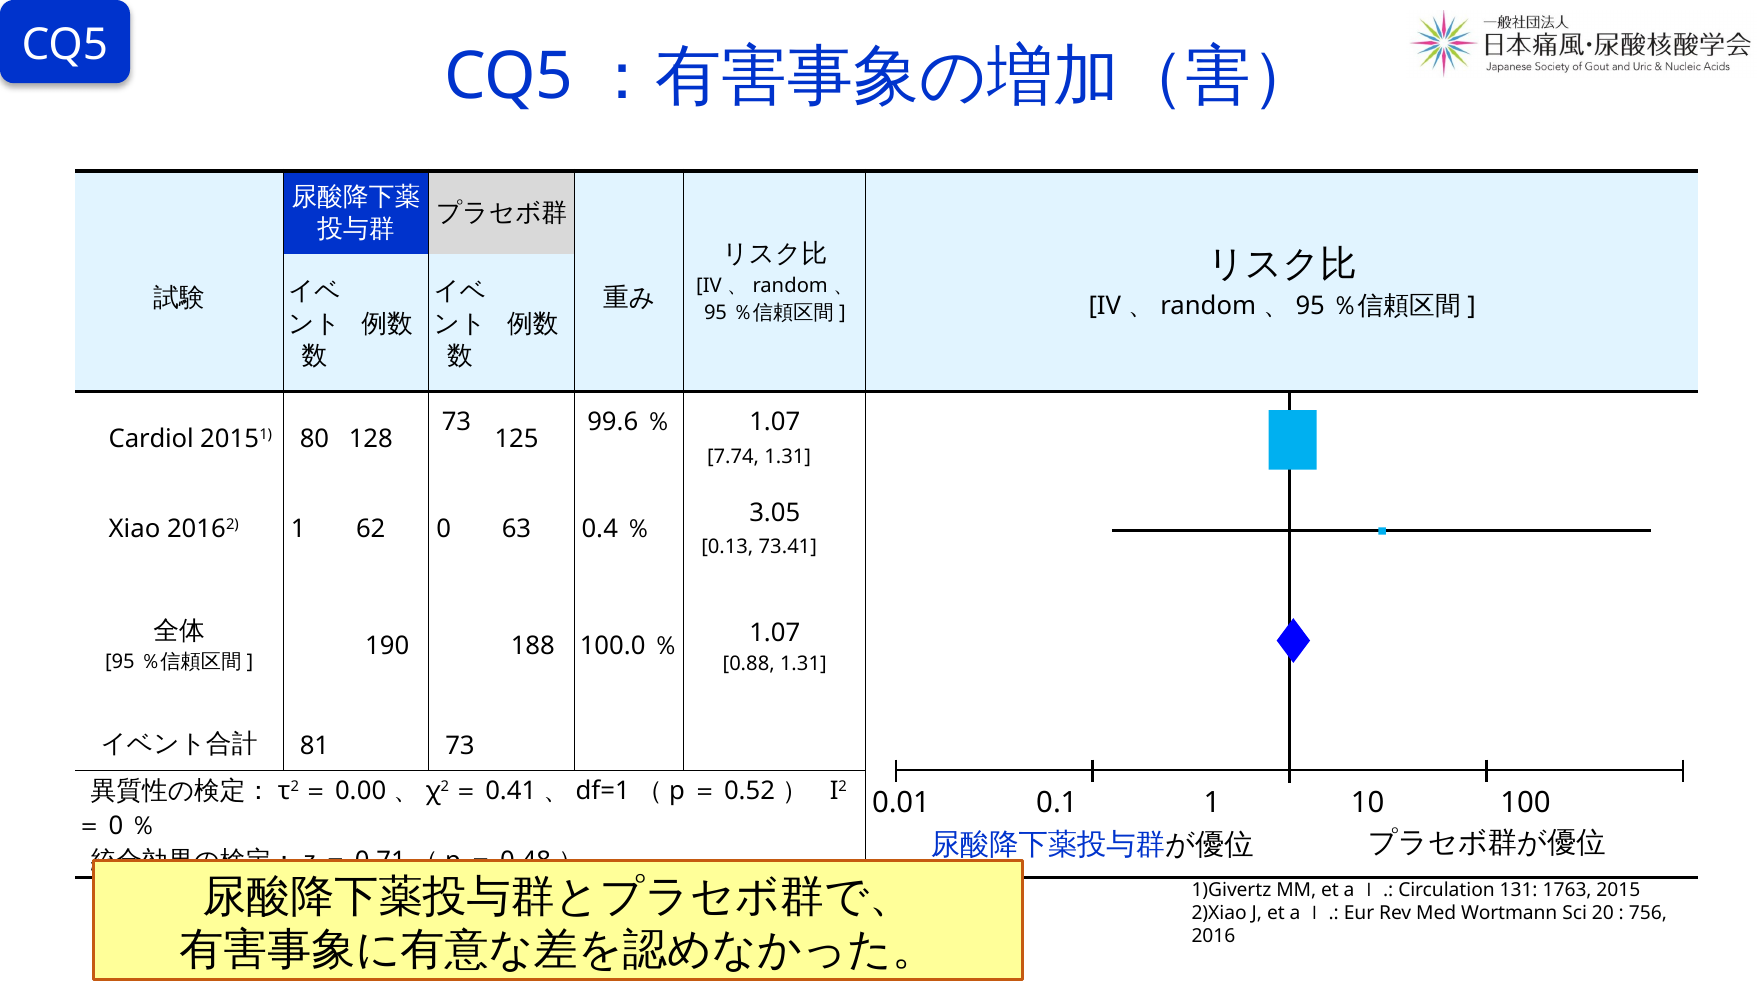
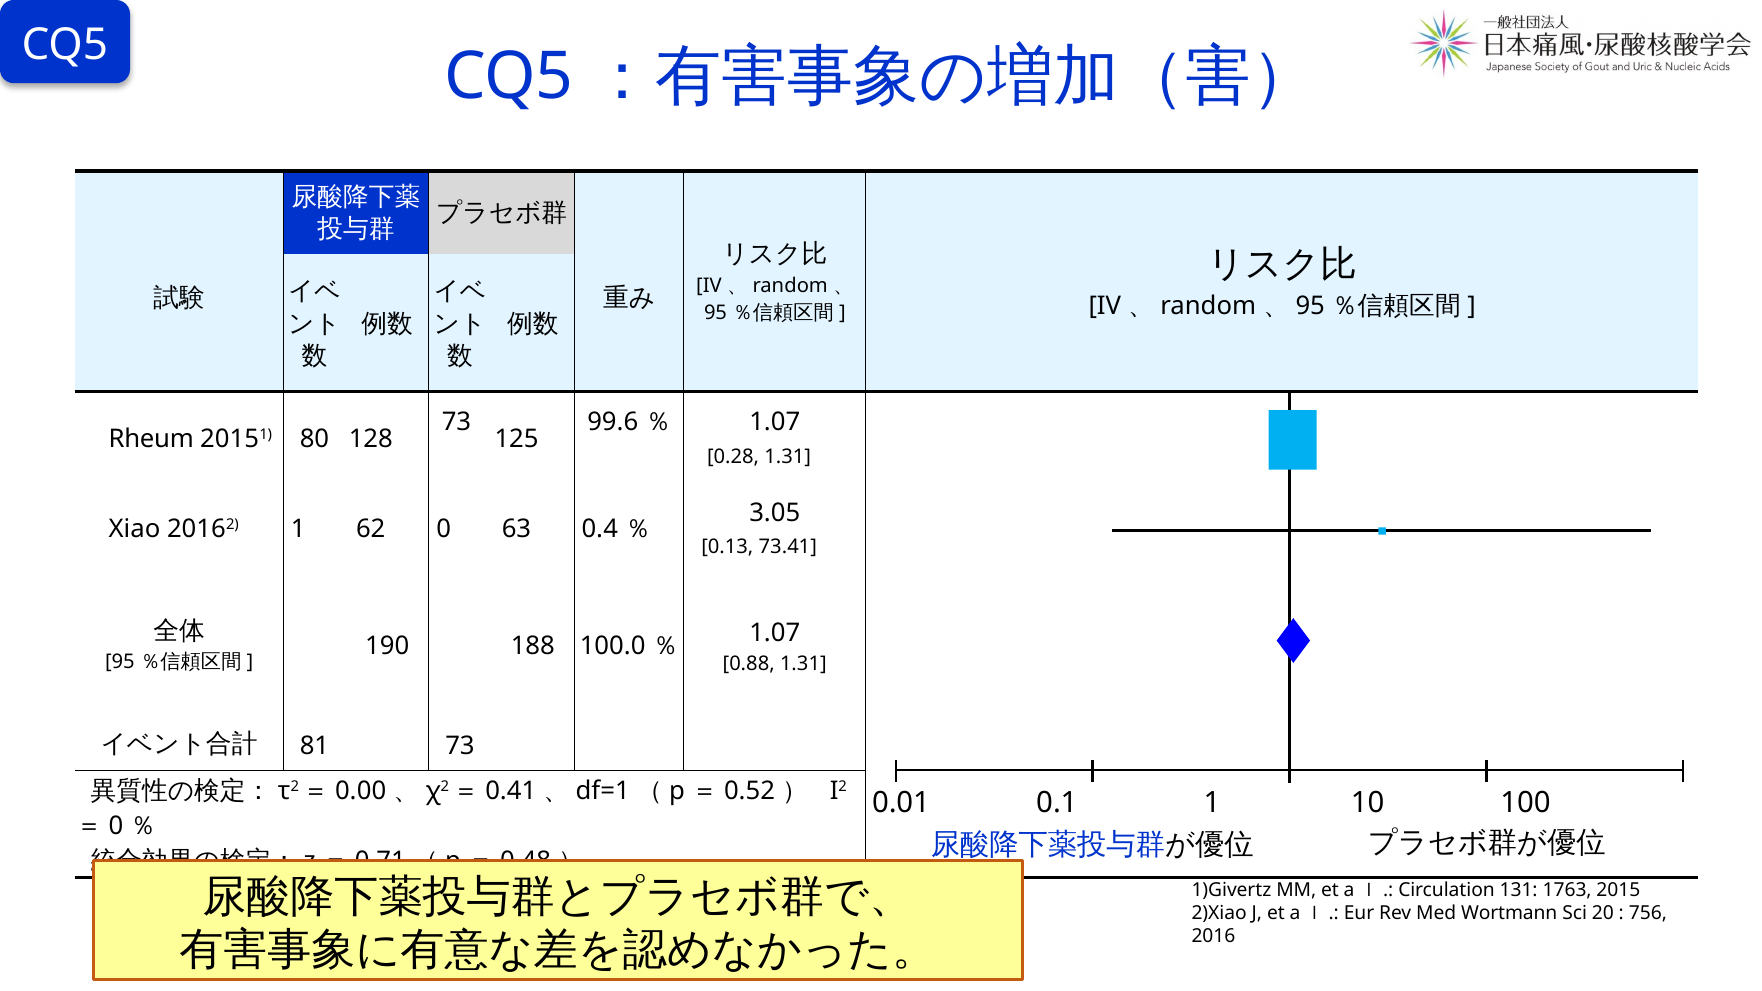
Cardiol: Cardiol -> Rheum (151, 439)
7.74: 7.74 -> 0.28 (733, 457)
